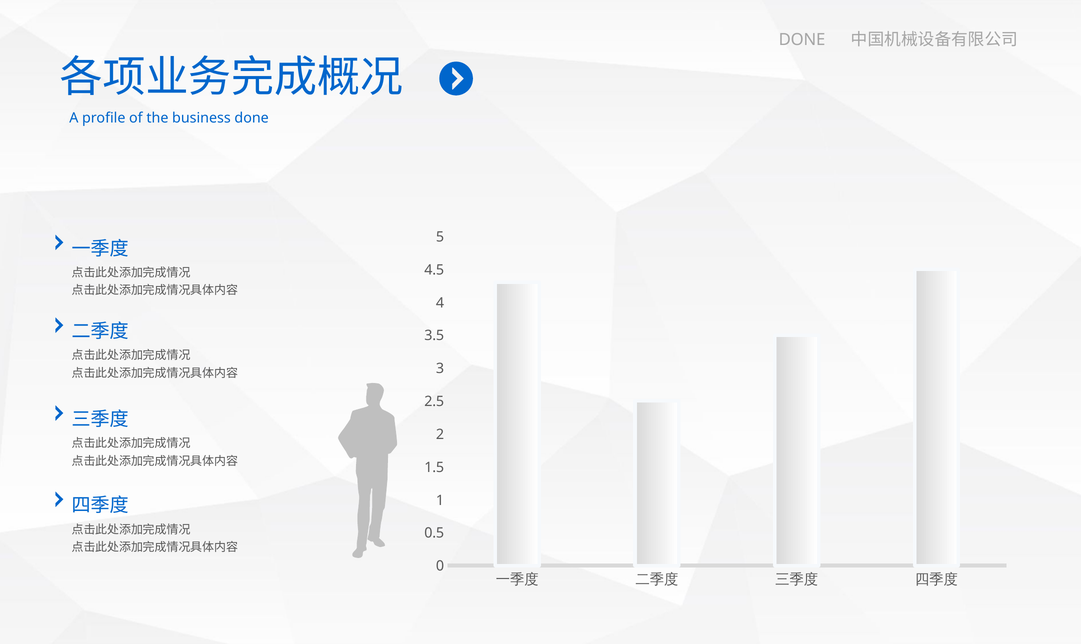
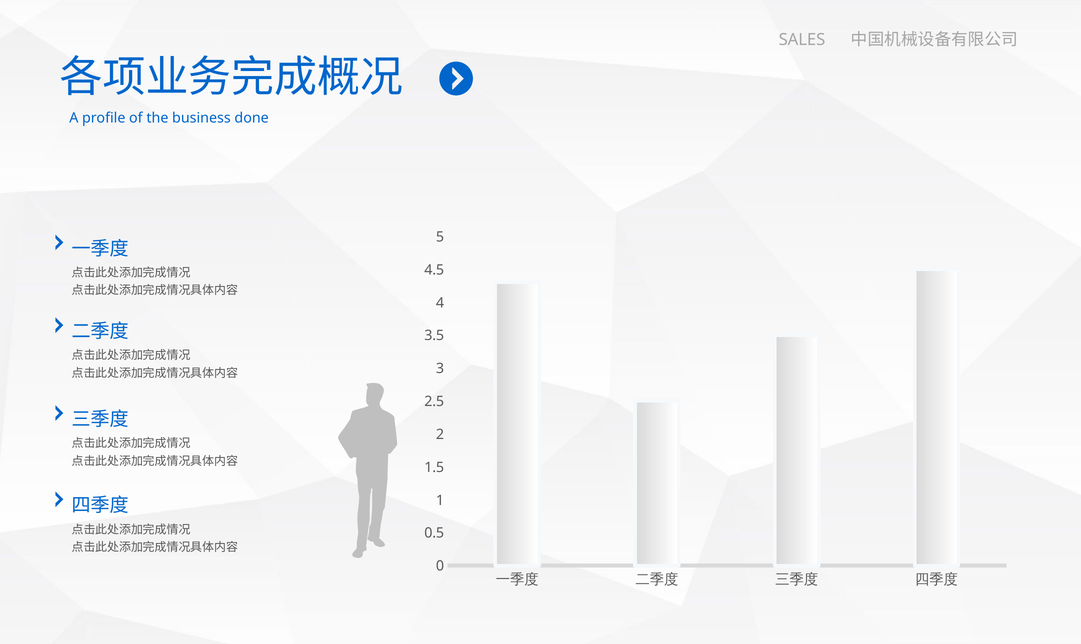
DONE: DONE -> SALES (802, 40)
